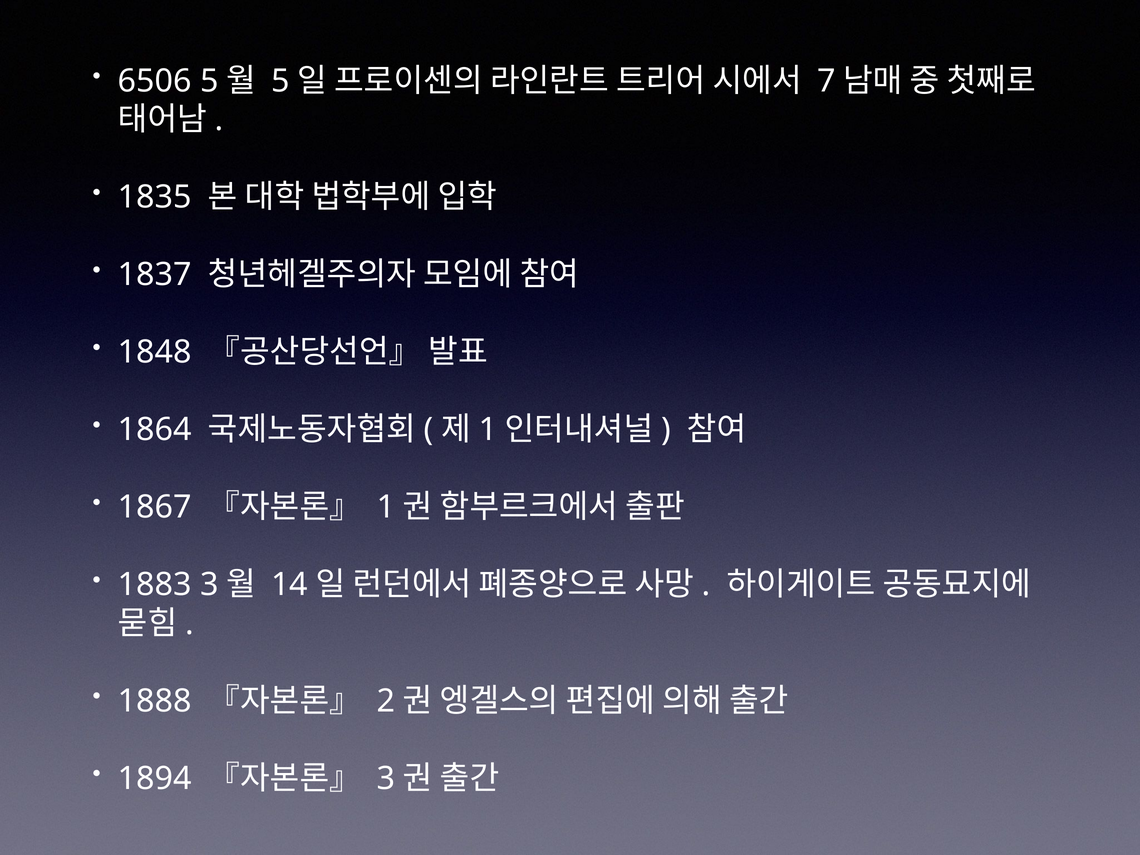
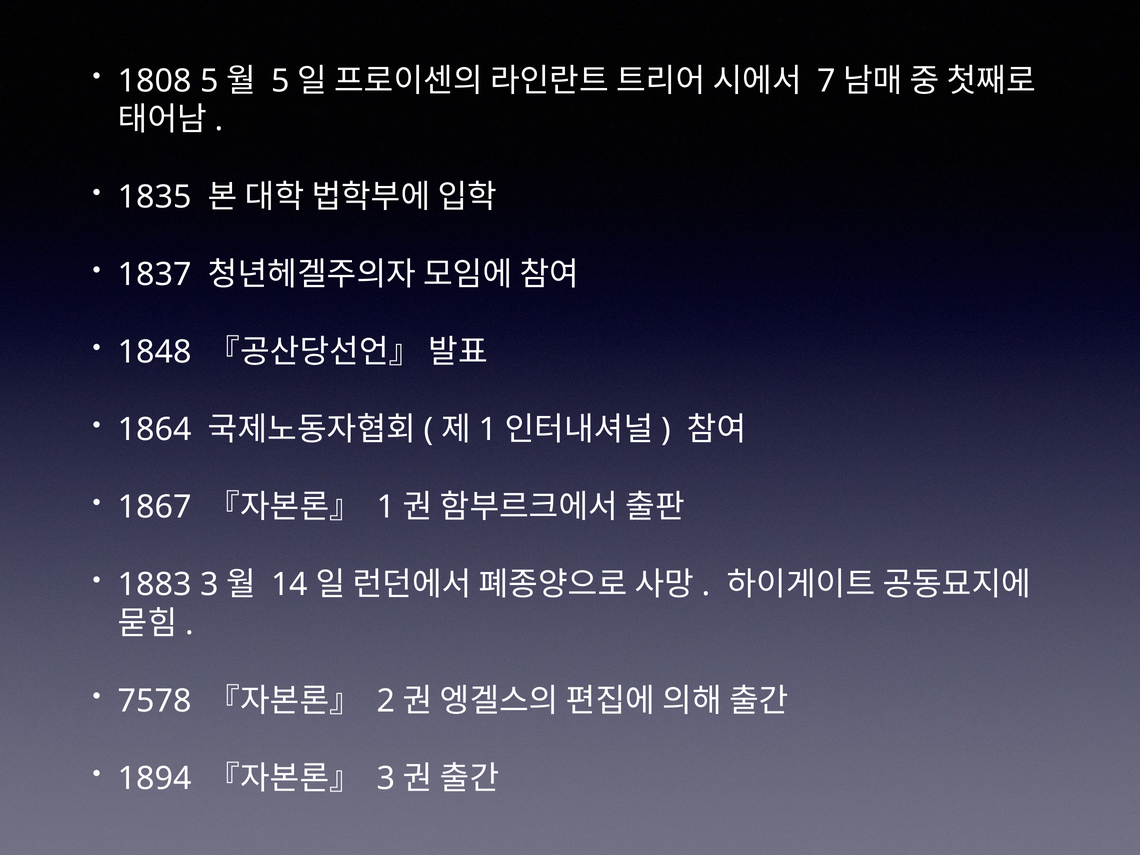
6506: 6506 -> 1808 (155, 81)
1888: 1888 -> 7578 (155, 701)
